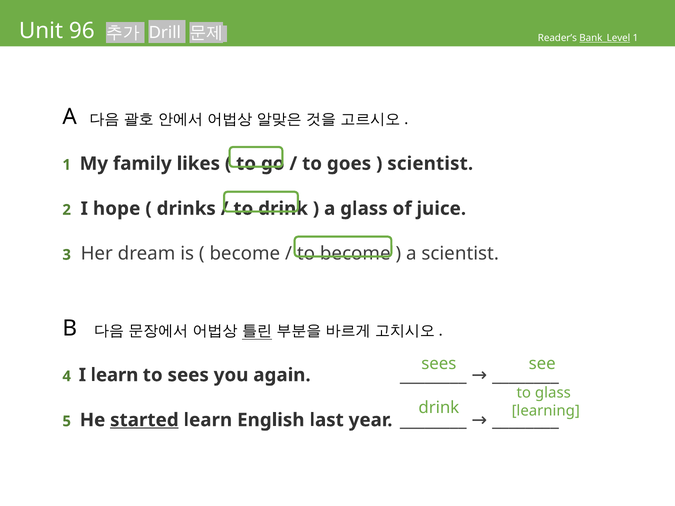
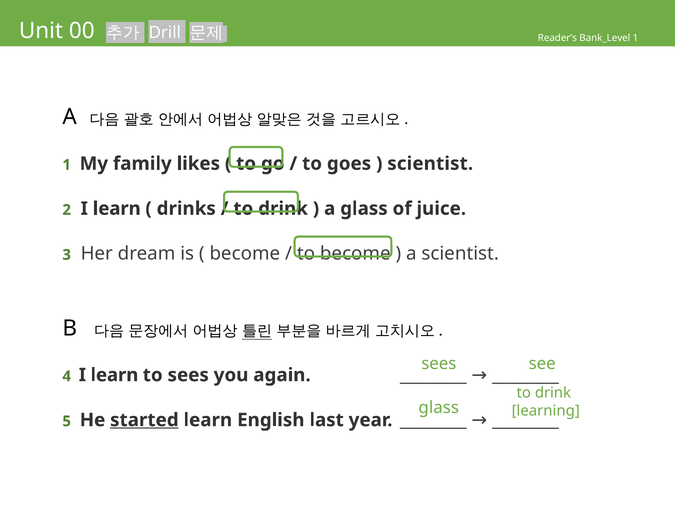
96: 96 -> 00 (82, 31)
Bank_Level underline: present -> none (605, 38)
2 I hope: hope -> learn (117, 209)
glass: glass -> drink (553, 393)
drink: drink -> glass (439, 408)
